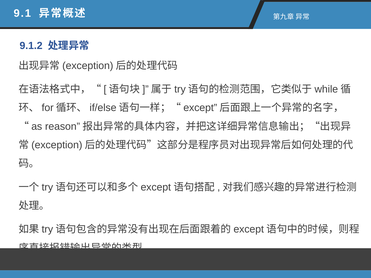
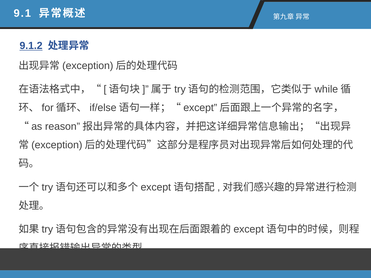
9.1.2 underline: none -> present (31, 46)
